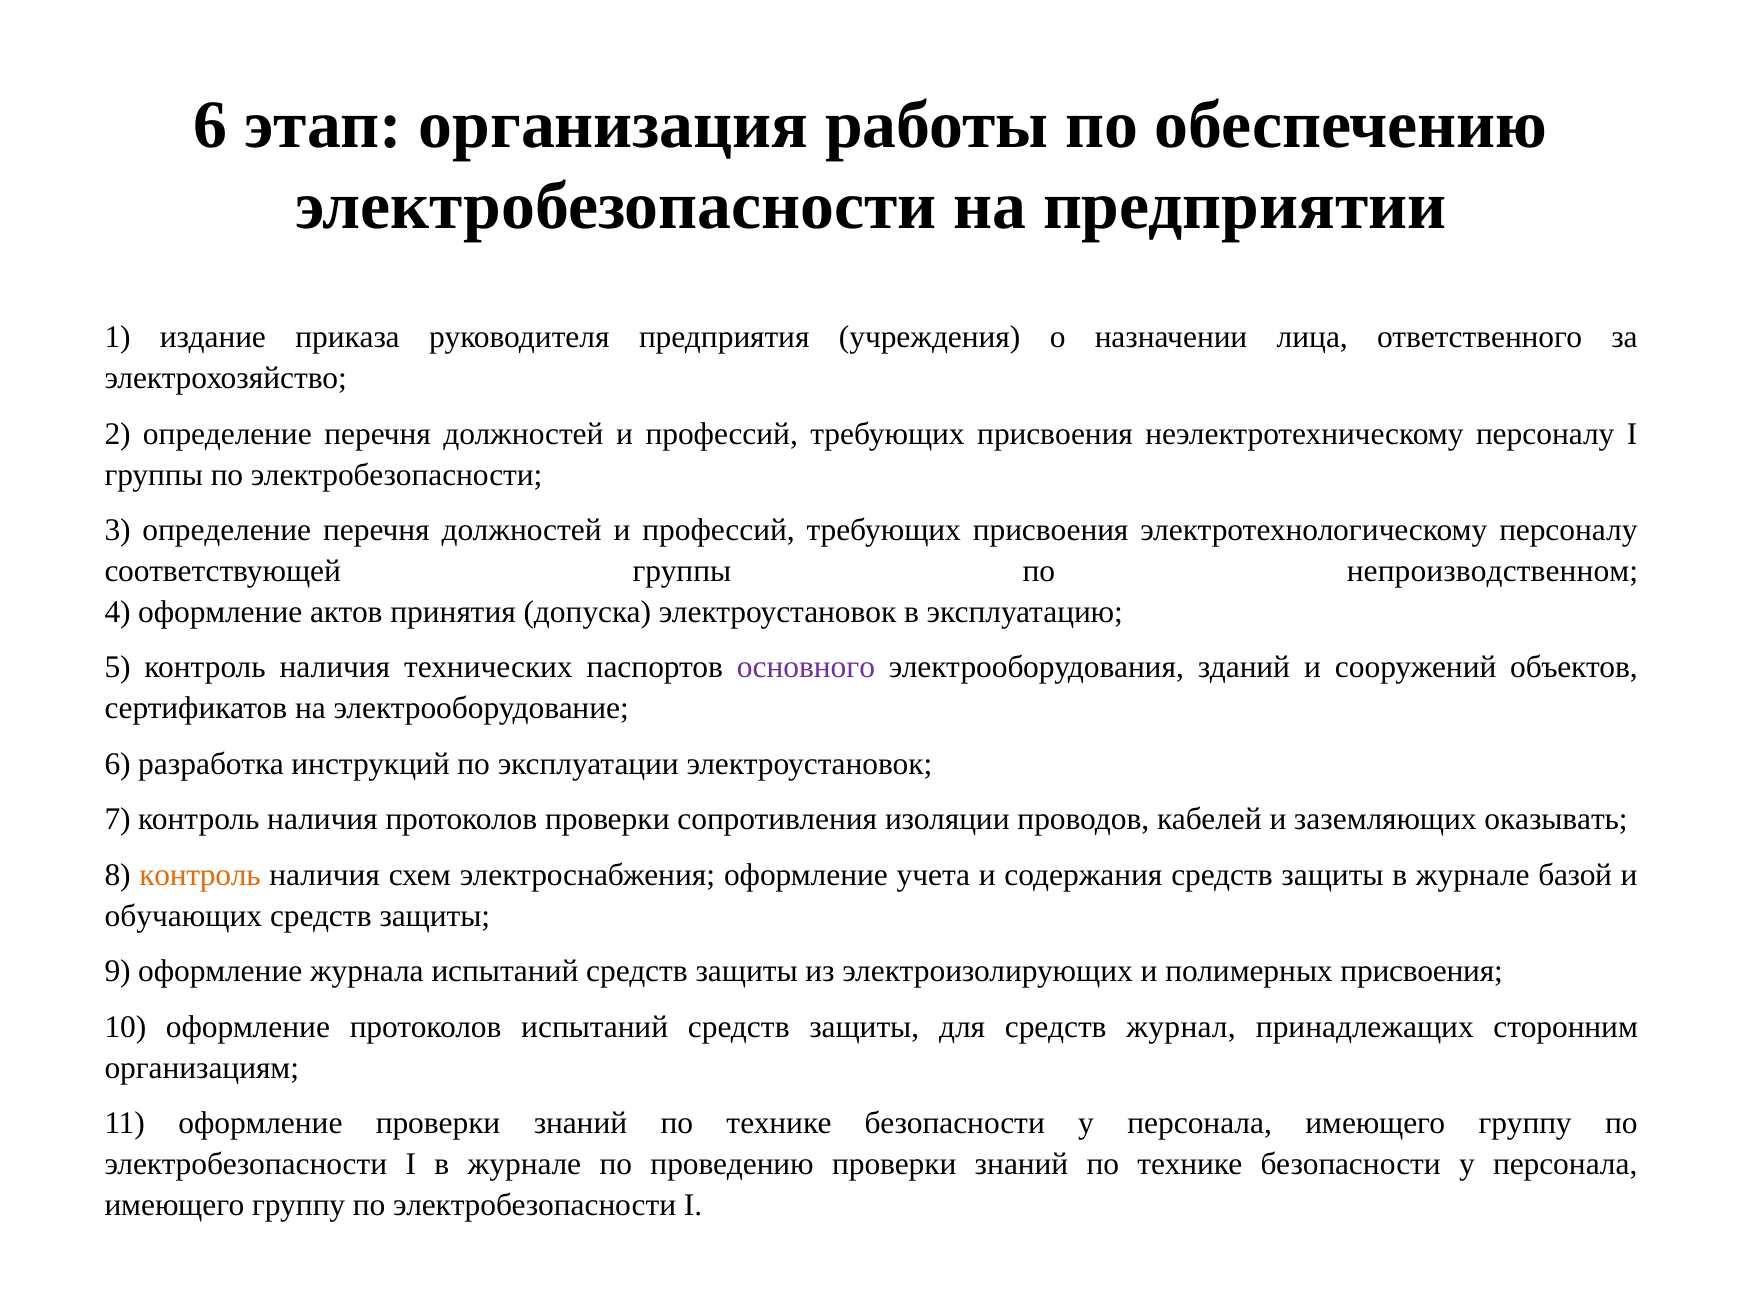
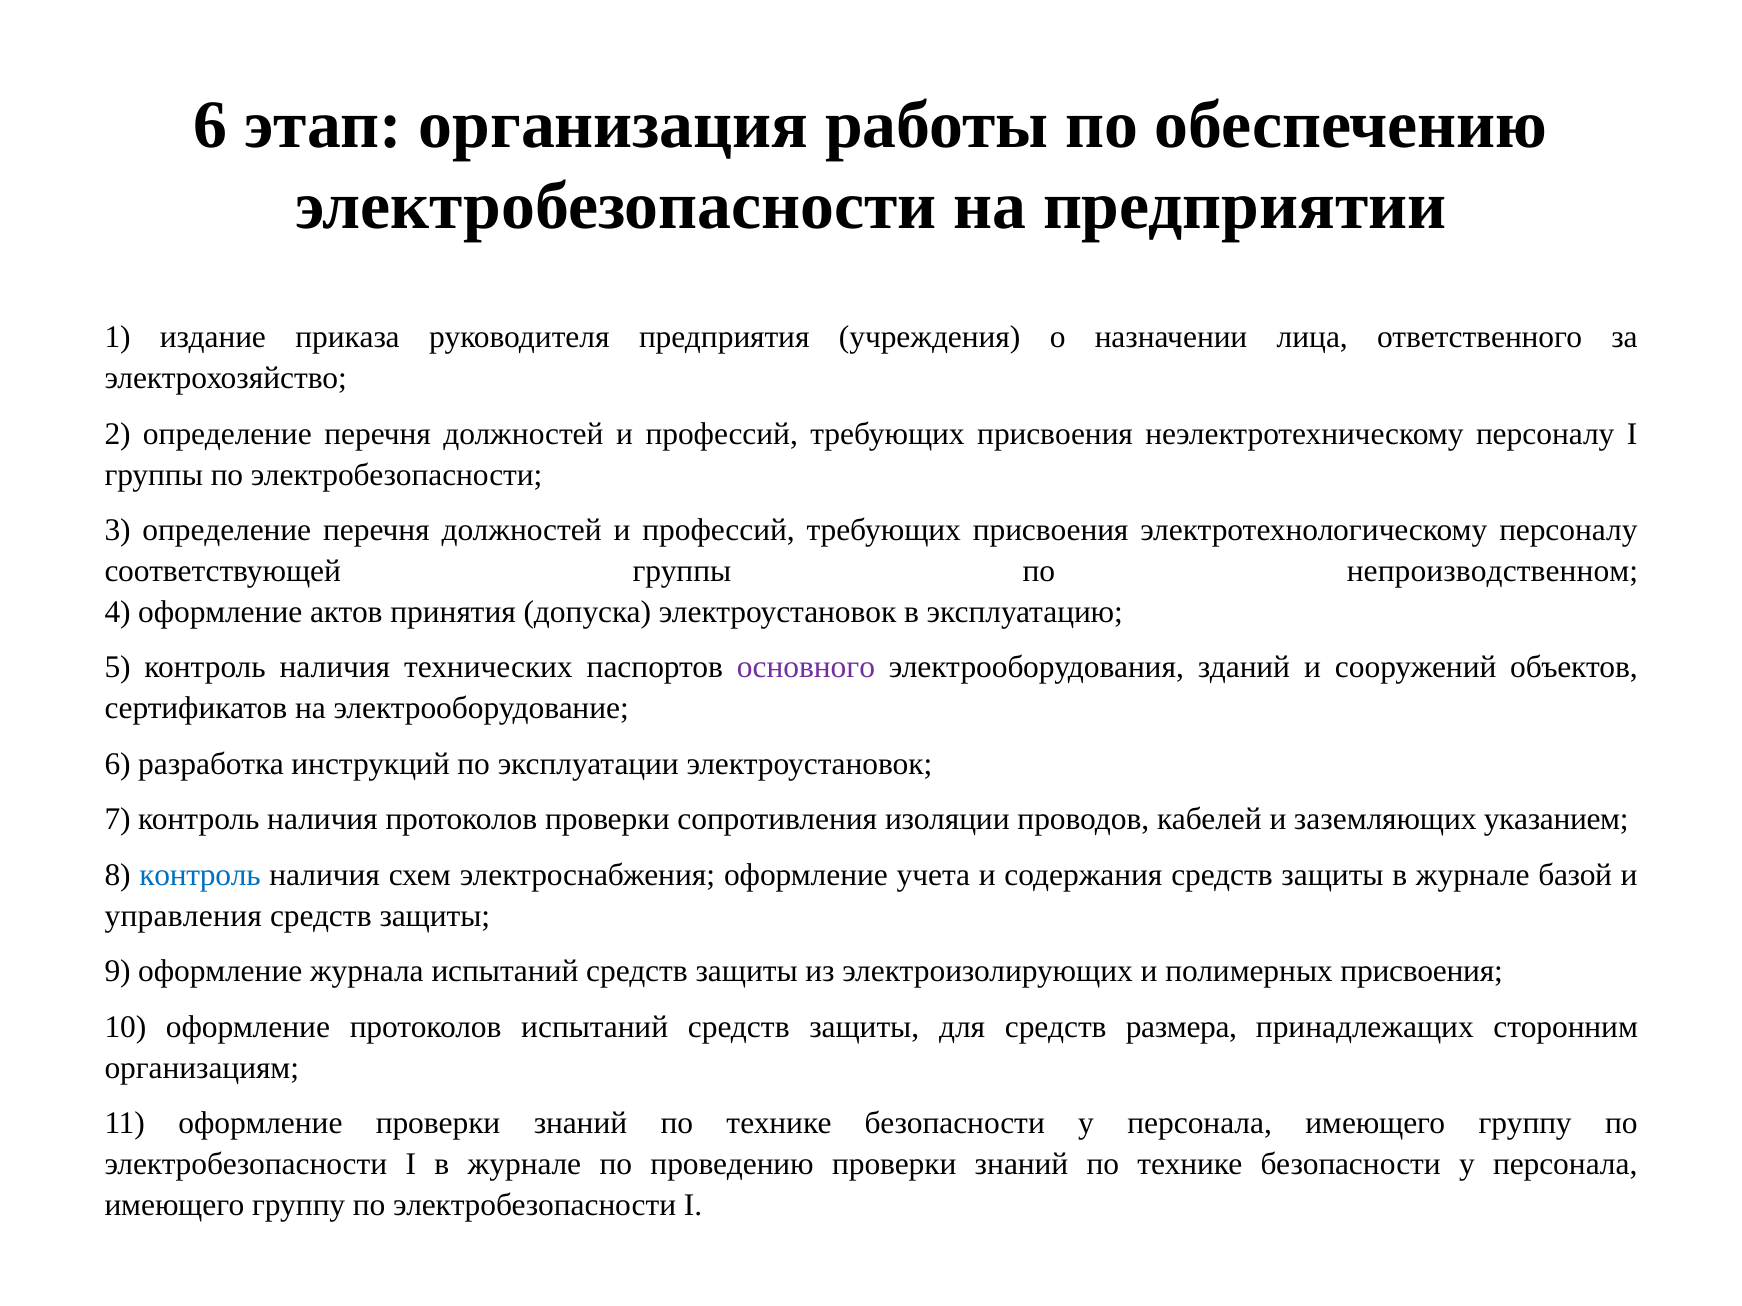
оказывать: оказывать -> указанием (1556, 820)
контроль colour: orange -> blue (200, 875)
обучающих: обучающих -> управления (183, 916)
журнал: журнал -> размера (1181, 1027)
